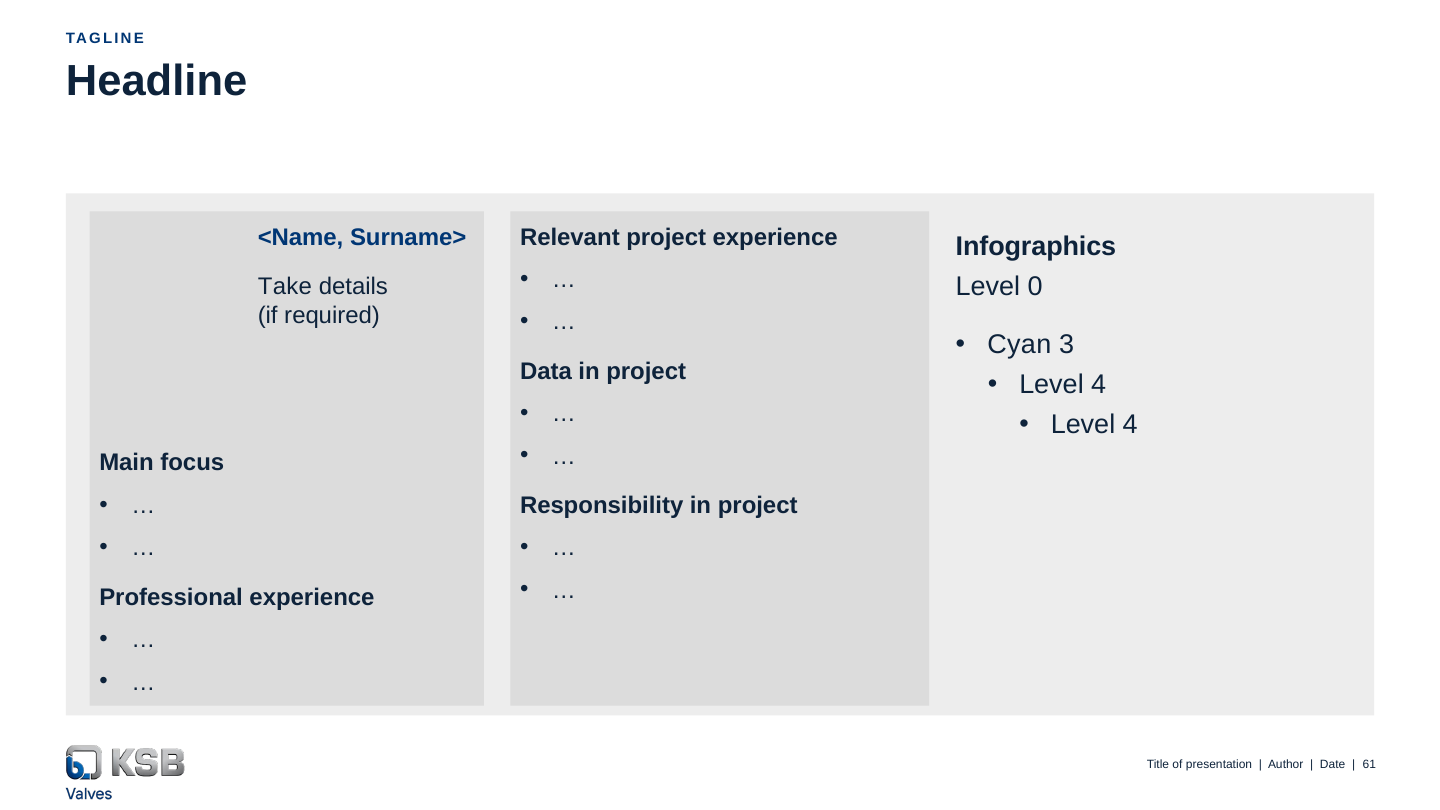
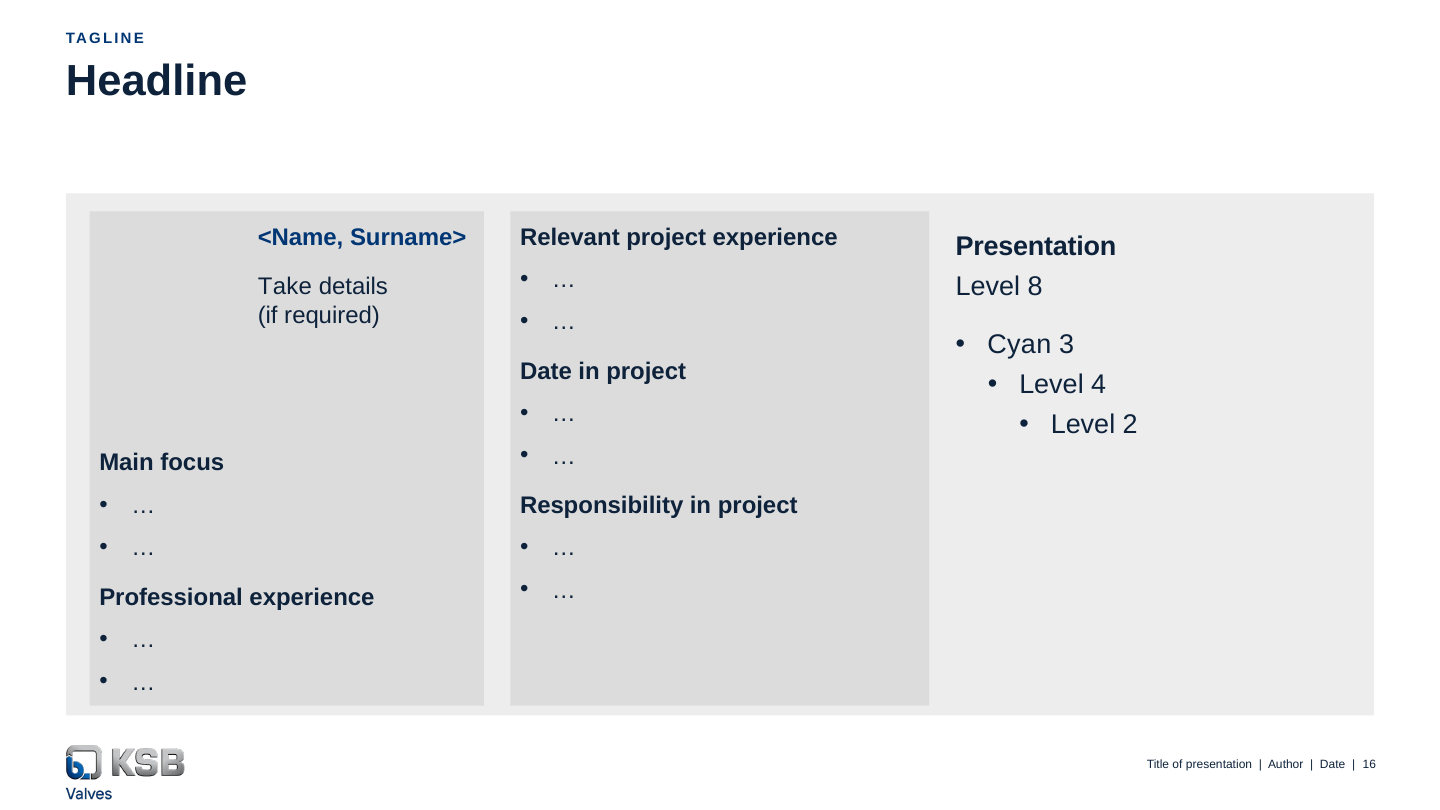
Infographics: Infographics -> Presentation (1036, 247)
0: 0 -> 8 (1035, 287)
Data: Data -> Date (546, 371)
4: 4 -> 2 (1130, 425)
61: 61 -> 16 (1369, 765)
